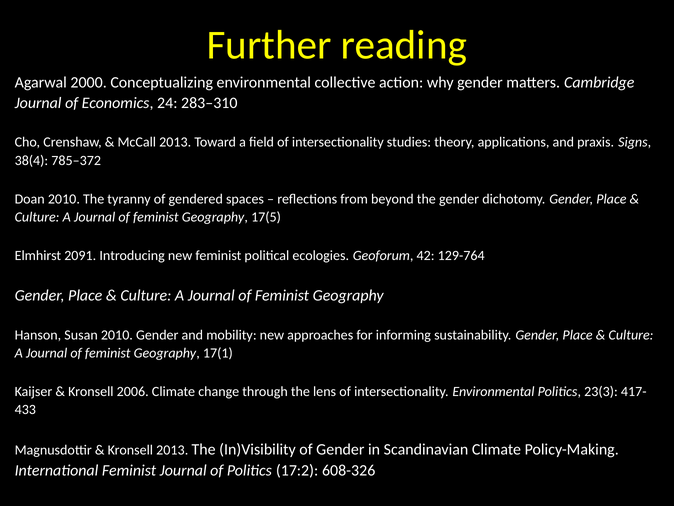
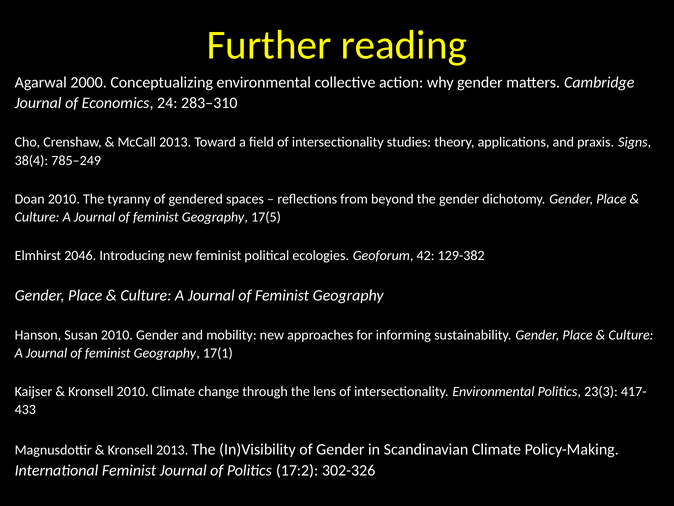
785–372: 785–372 -> 785–249 (76, 160)
2091: 2091 -> 2046 (80, 255)
129-764: 129-764 -> 129-382 (461, 255)
Kronsell 2006: 2006 -> 2010 (133, 391)
608-326: 608-326 -> 302-326 (349, 470)
